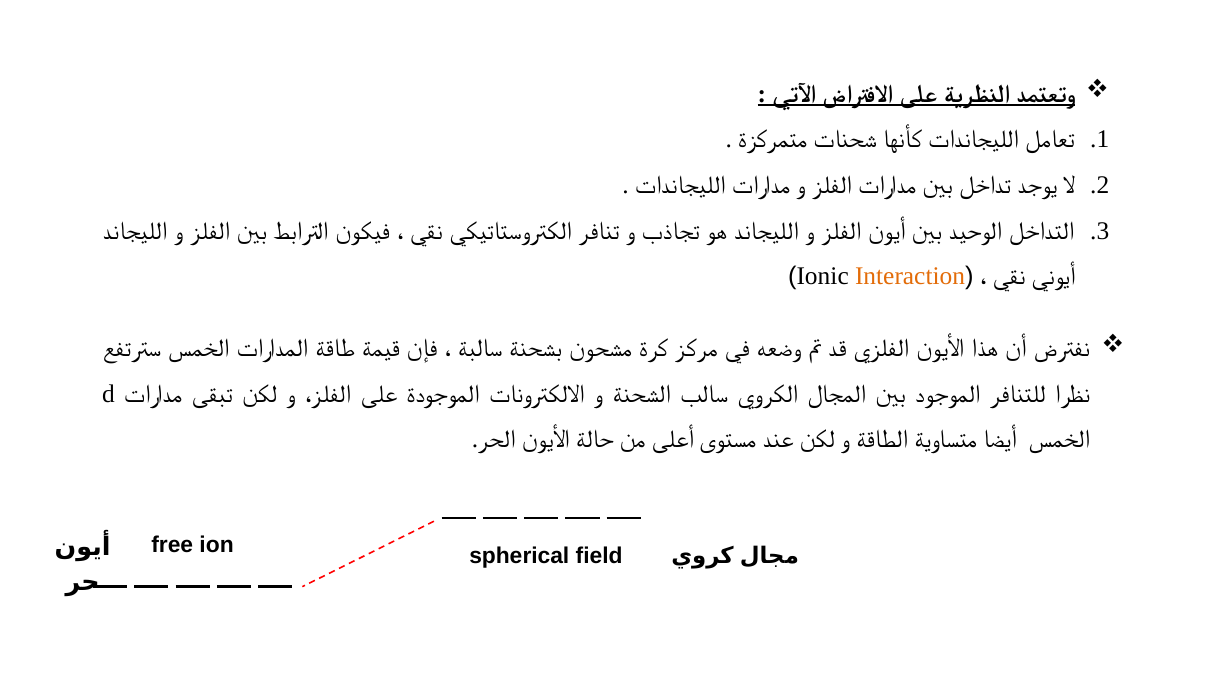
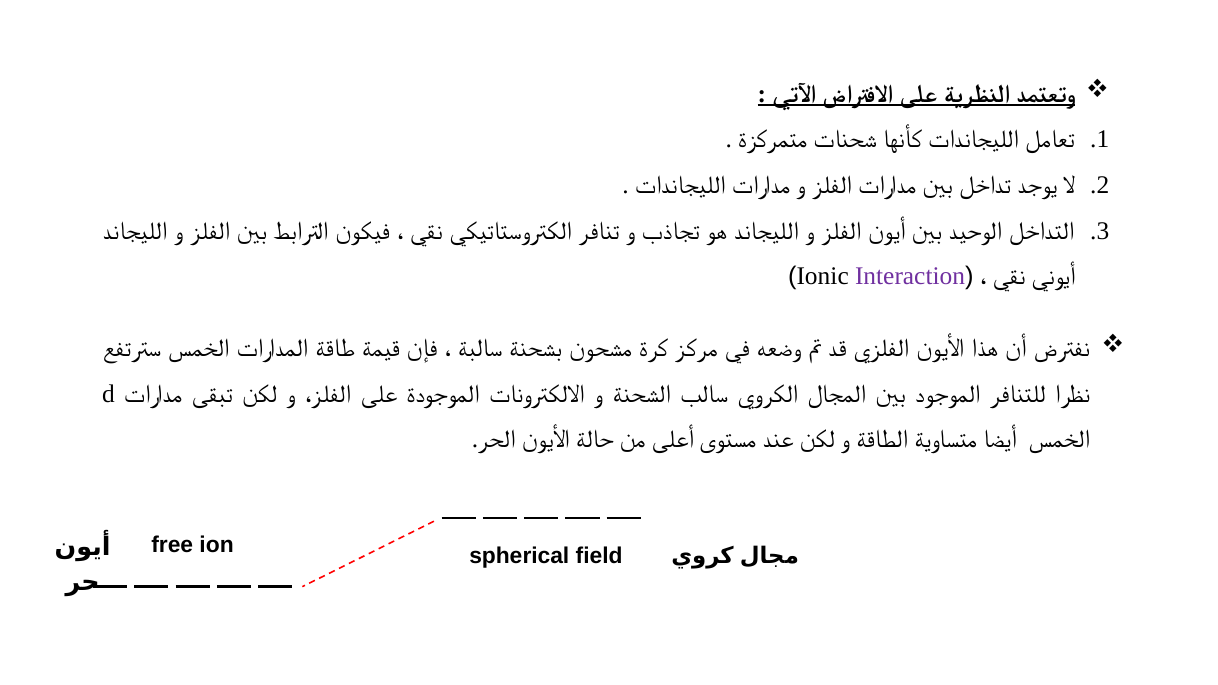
Interaction colour: orange -> purple (910, 276)
